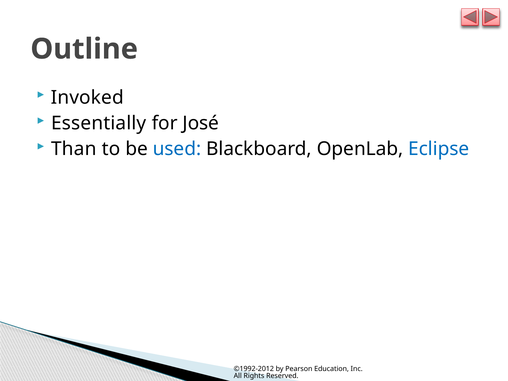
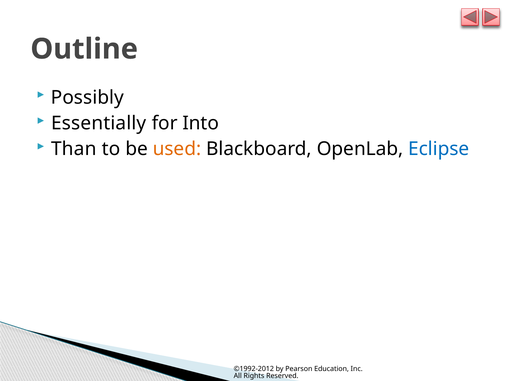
Invoked: Invoked -> Possibly (87, 98)
José: José -> Into (201, 123)
used colour: blue -> orange (177, 149)
